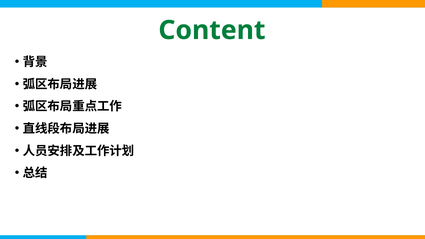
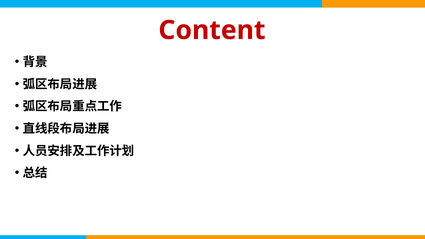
Content colour: green -> red (212, 30)
